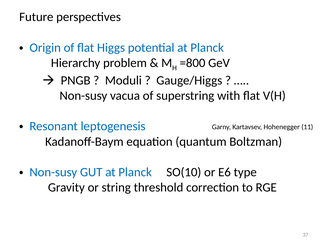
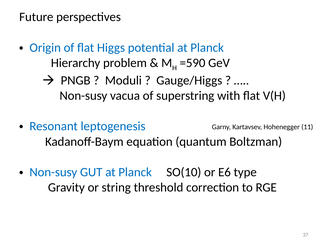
=800: =800 -> =590 (192, 63)
